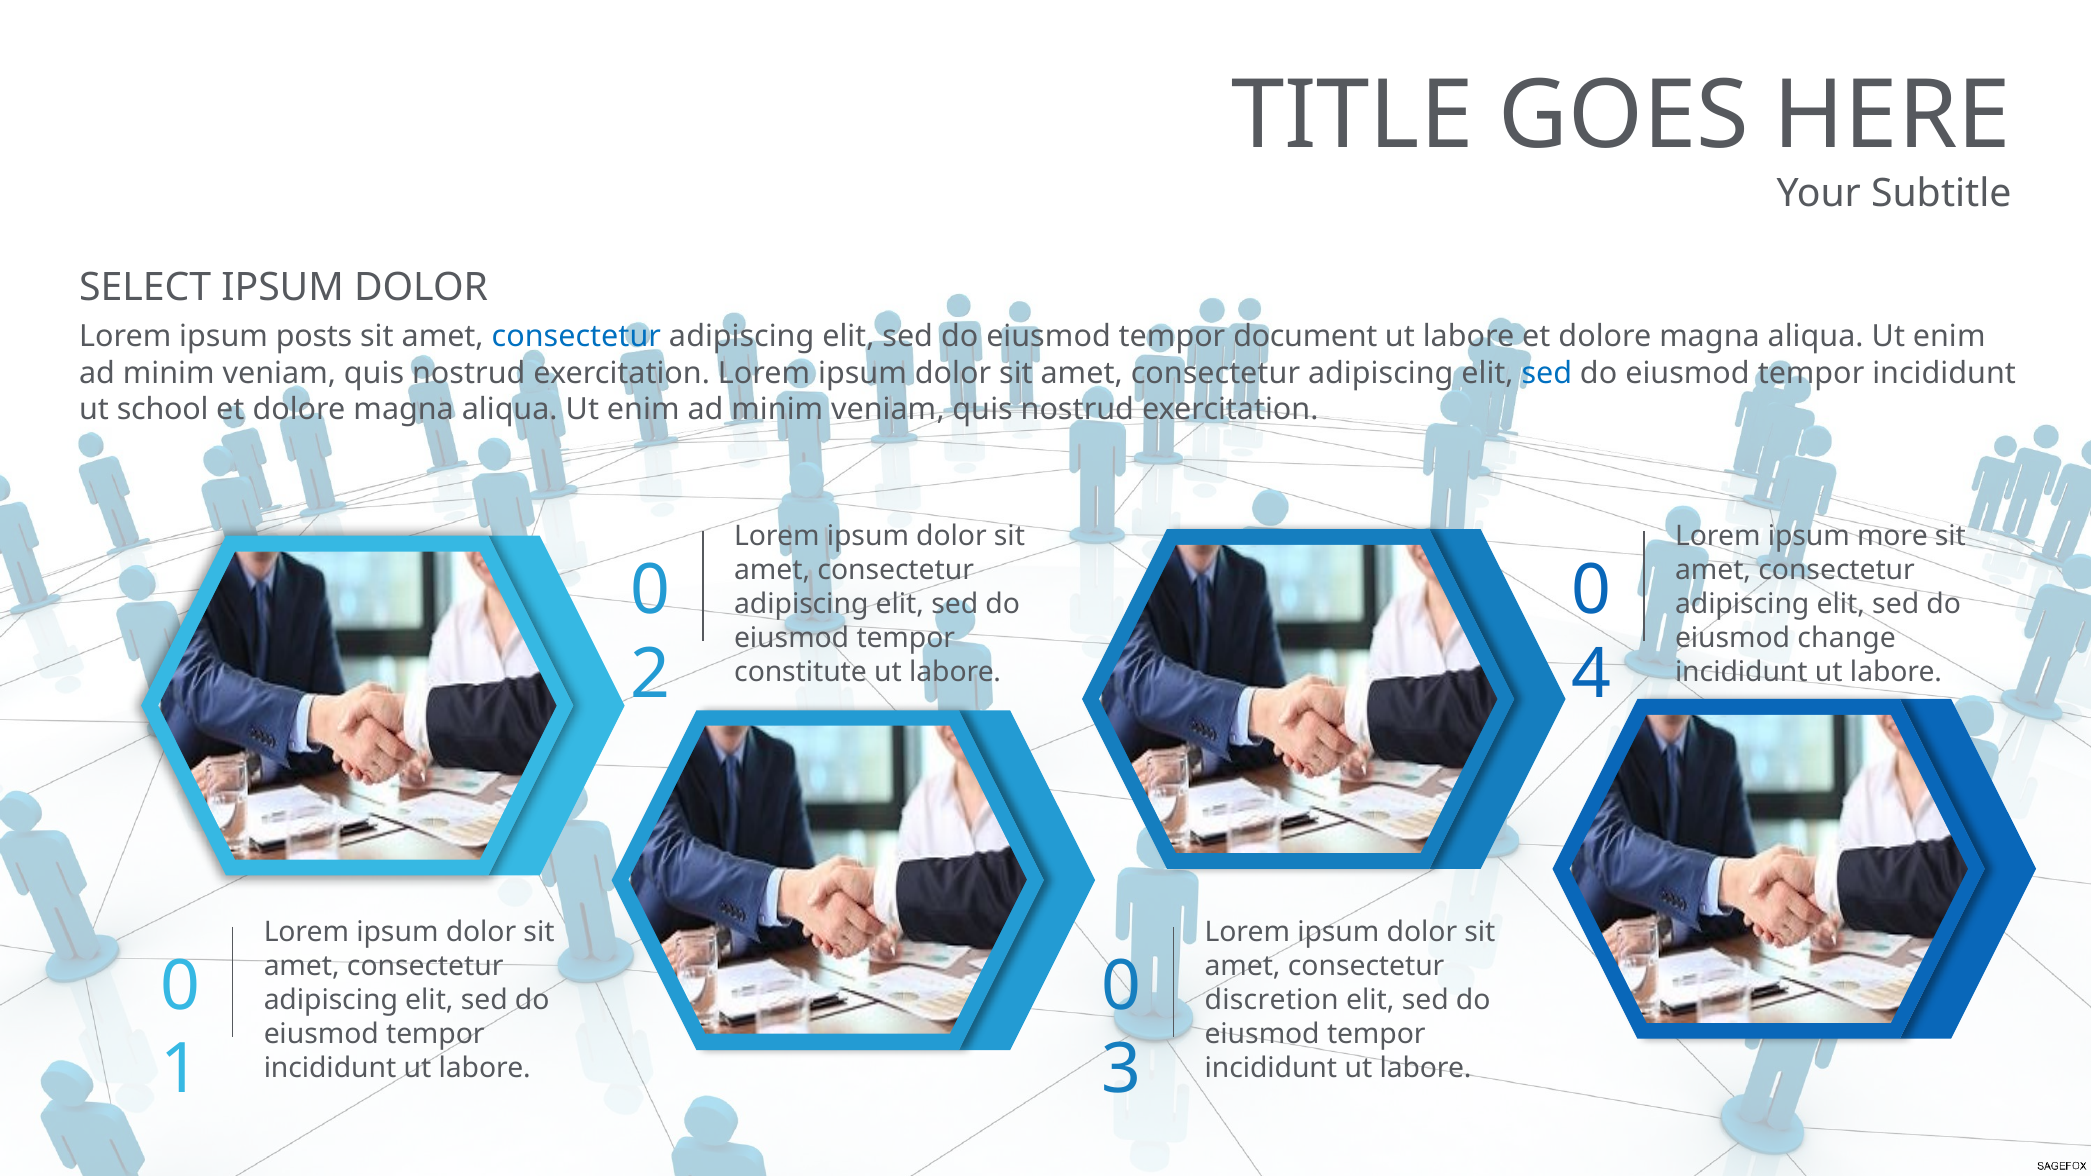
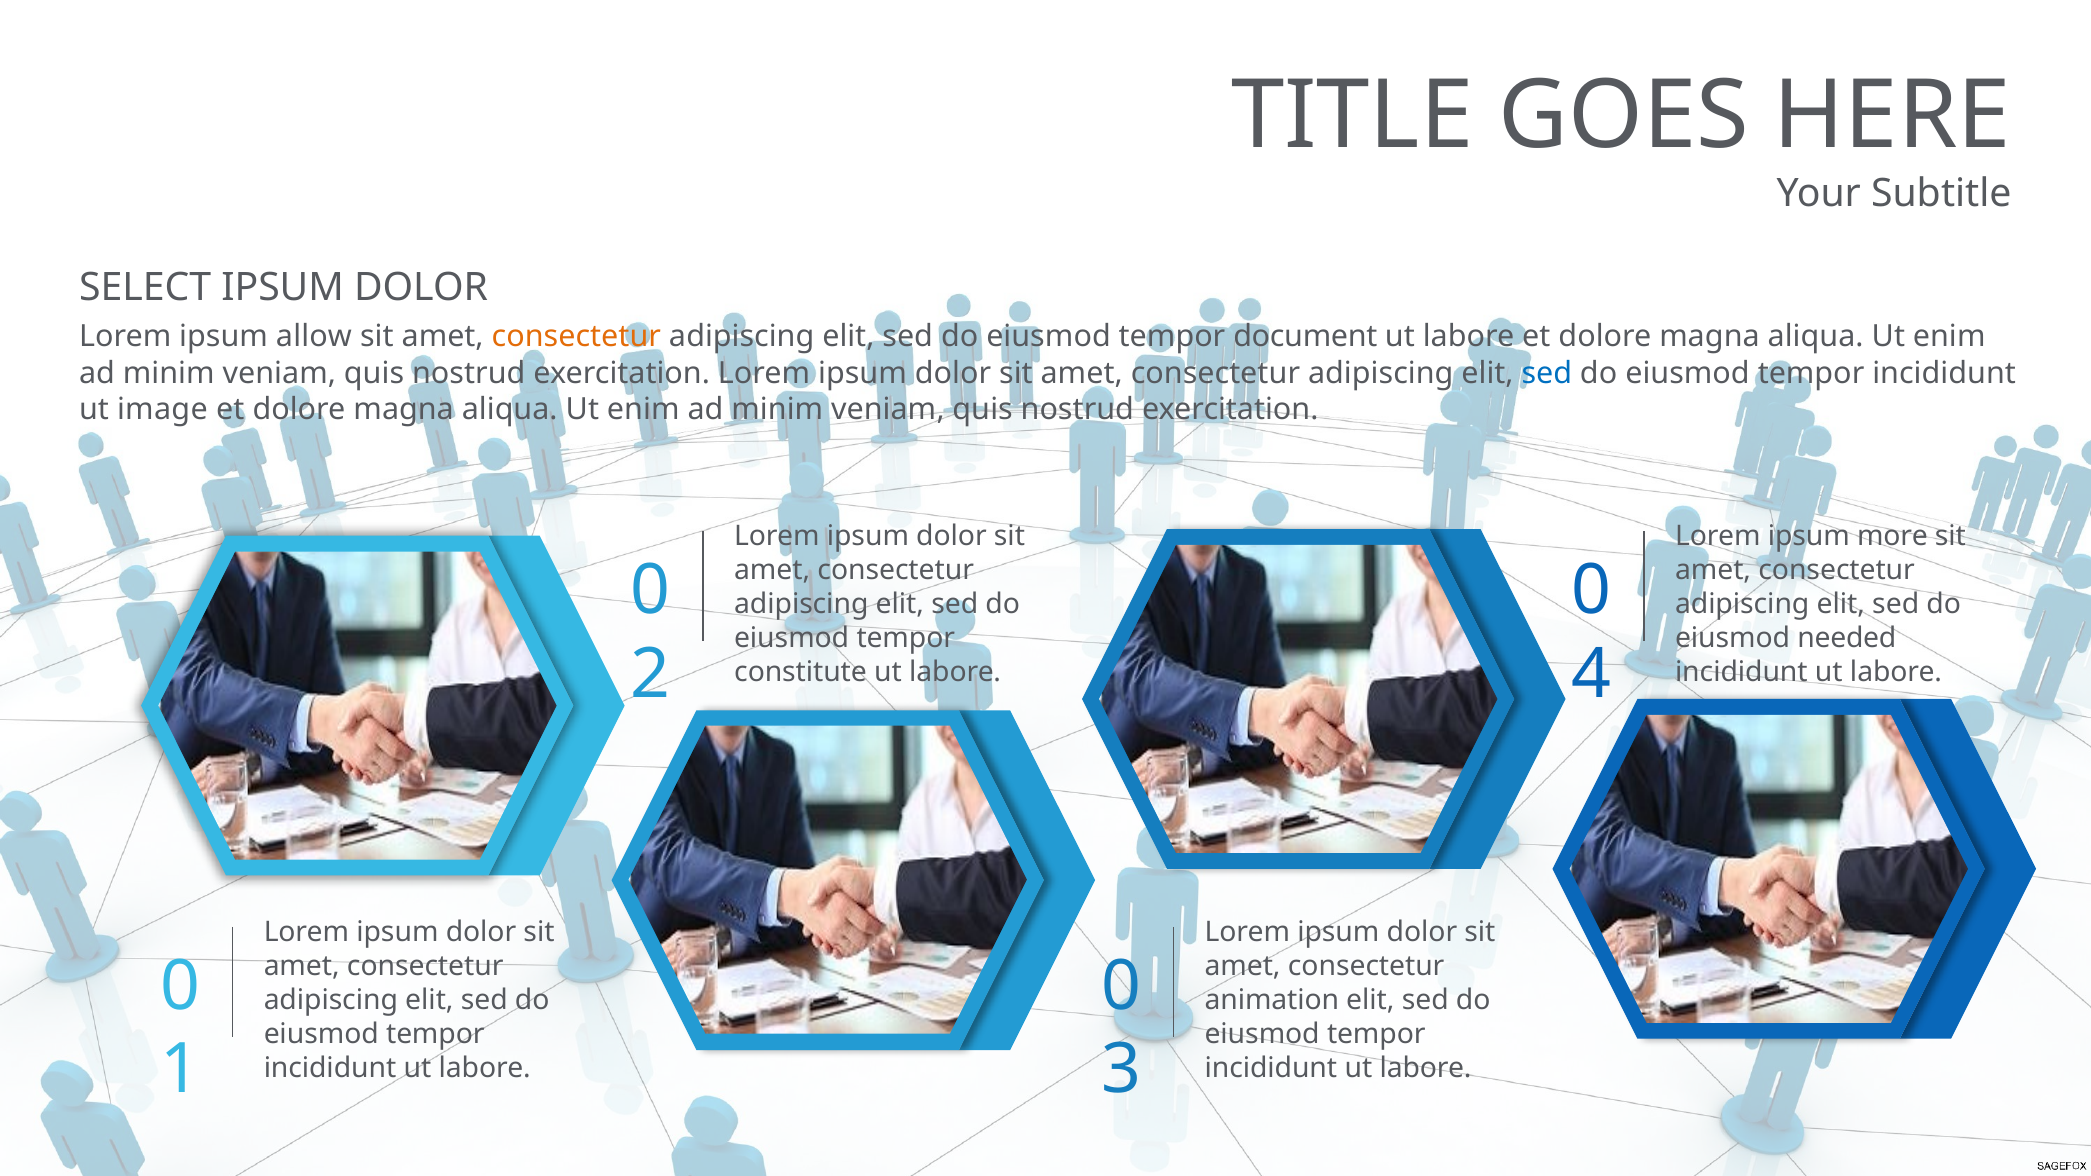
posts: posts -> allow (314, 337)
consectetur colour: blue -> orange (576, 337)
school: school -> image (162, 410)
change: change -> needed (1847, 639)
discretion: discretion -> animation (1272, 1000)
